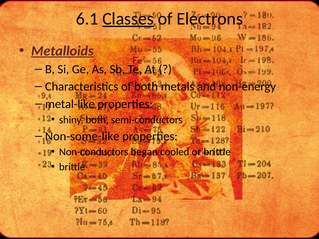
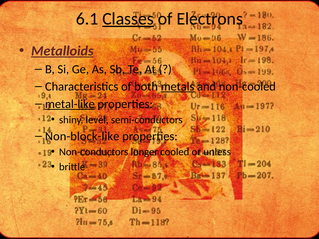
metals underline: none -> present (178, 87)
non-energy: non-energy -> non-cooled (247, 87)
metal-like underline: none -> present (70, 104)
shiny both: both -> level (97, 120)
Non-some-like: Non-some-like -> Non-block-like (82, 136)
began: began -> longer (144, 152)
or brittle: brittle -> unless (217, 152)
